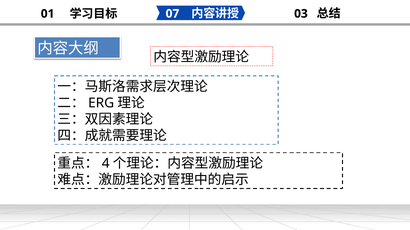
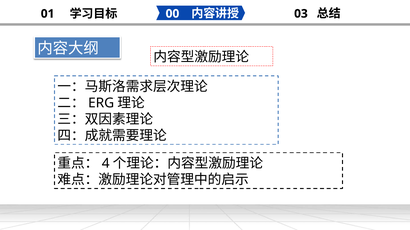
07: 07 -> 00 (172, 14)
